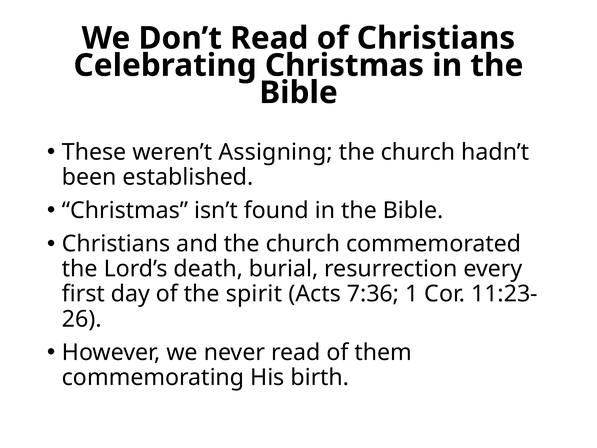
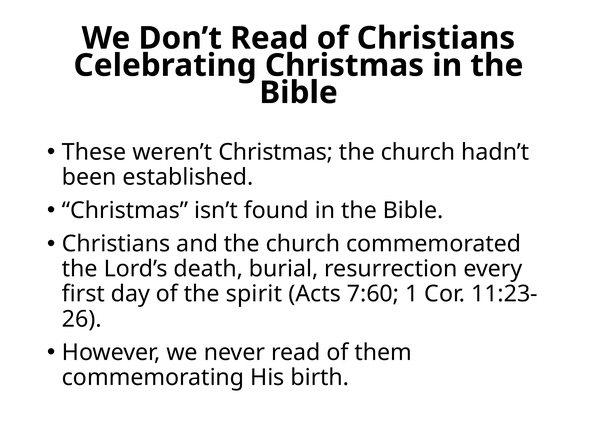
weren’t Assigning: Assigning -> Christmas (276, 152)
7:36: 7:36 -> 7:60 (373, 294)
